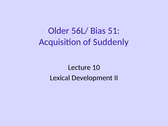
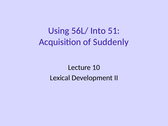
Older: Older -> Using (59, 31)
Bias: Bias -> Into (98, 31)
